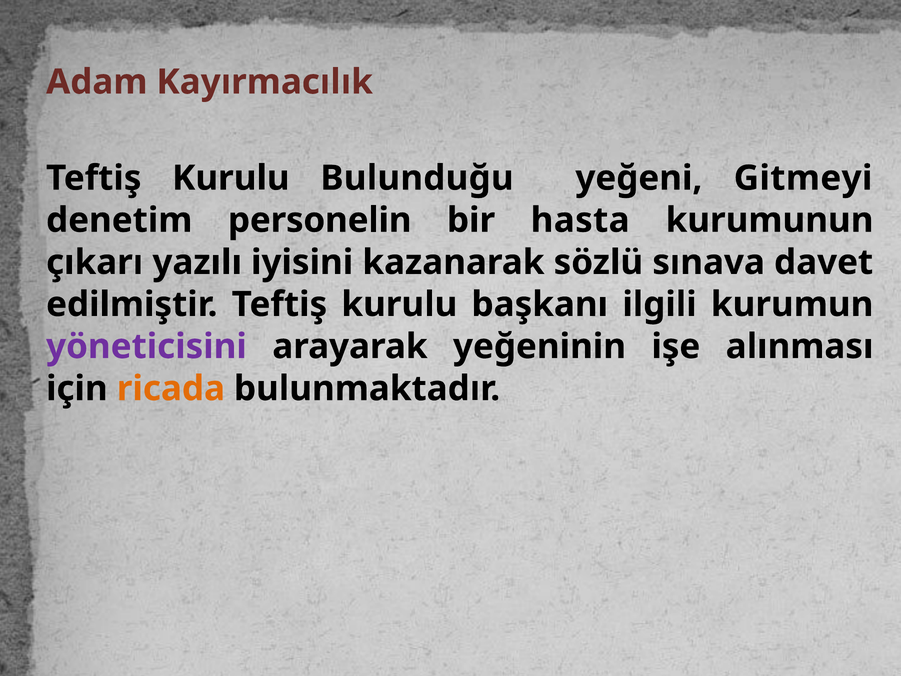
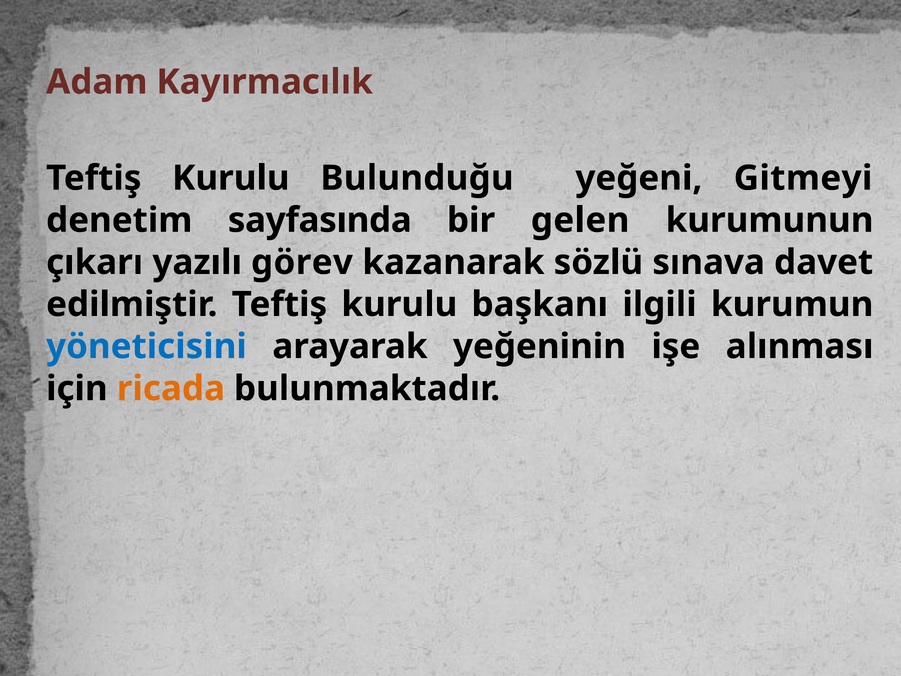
personelin: personelin -> sayfasında (320, 220)
hasta: hasta -> gelen (580, 220)
iyisini: iyisini -> görev (302, 262)
yöneticisini colour: purple -> blue (146, 346)
